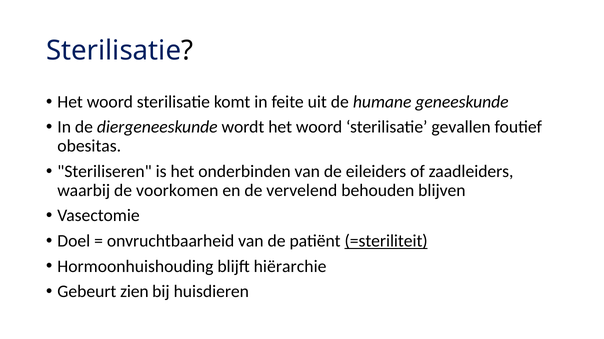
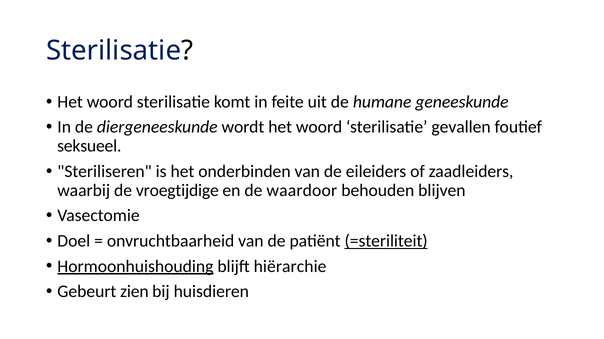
obesitas: obesitas -> seksueel (89, 146)
voorkomen: voorkomen -> vroegtijdige (177, 191)
vervelend: vervelend -> waardoor (302, 191)
Hormoonhuishouding underline: none -> present (135, 267)
